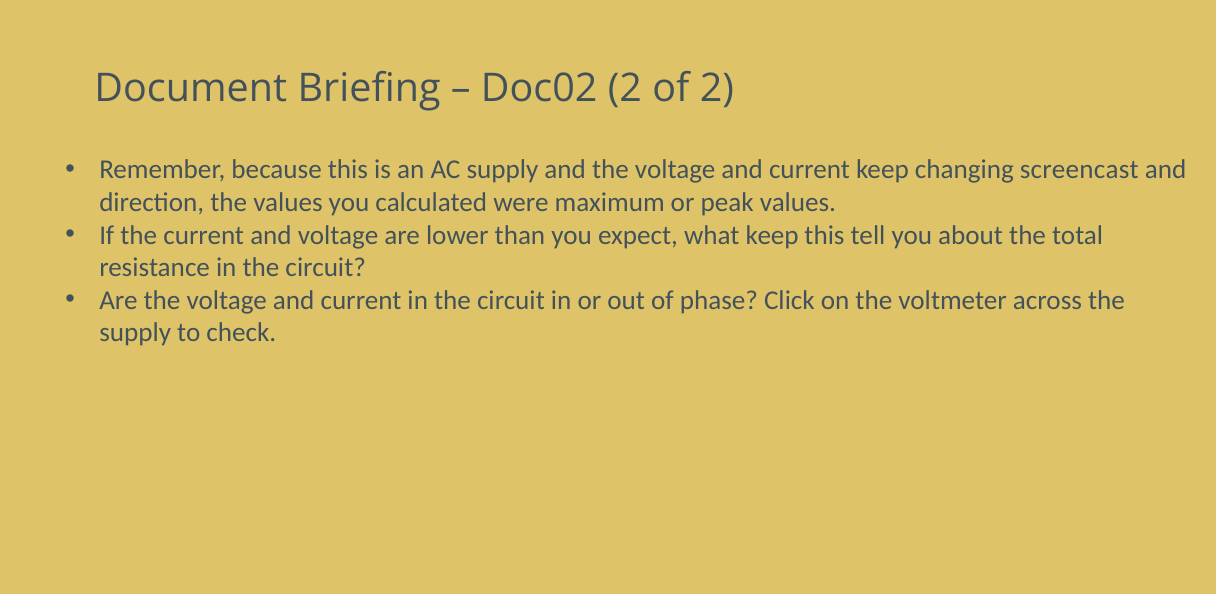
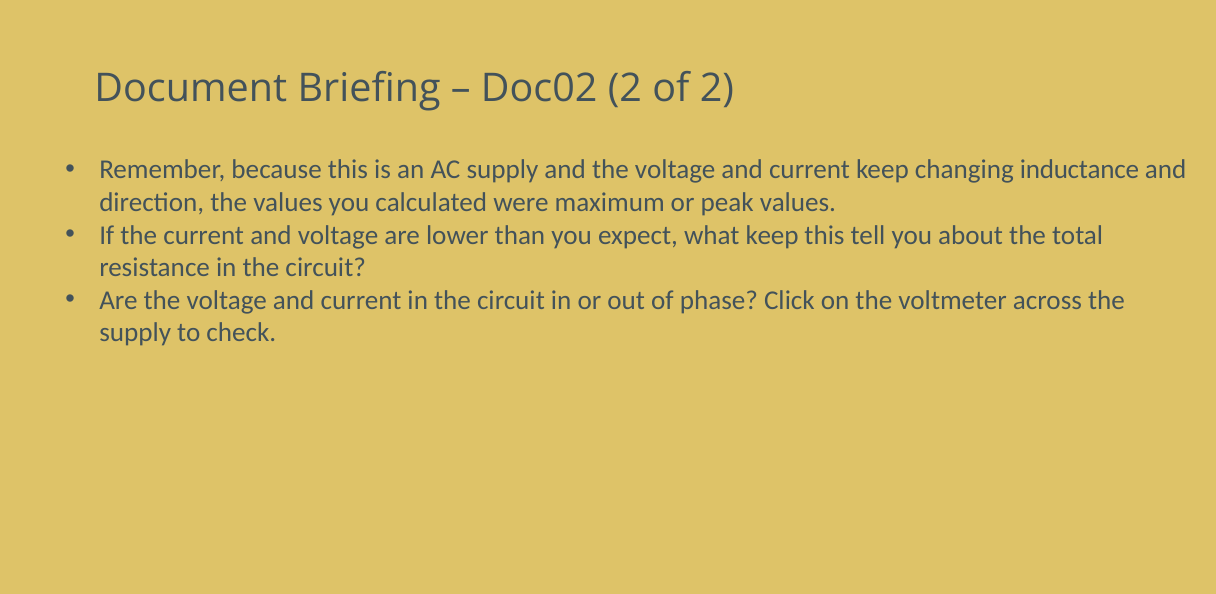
screencast: screencast -> inductance (1079, 170)
